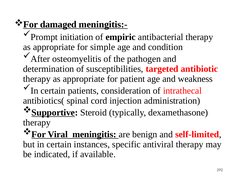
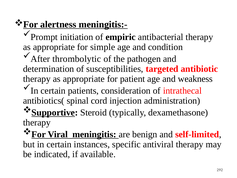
damaged: damaged -> alertness (58, 24)
osteomyelitis: osteomyelitis -> thrombolytic (77, 59)
